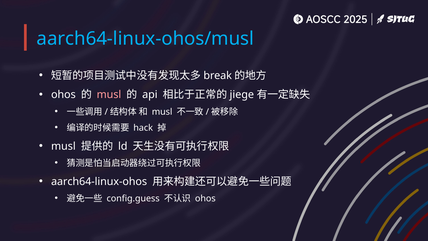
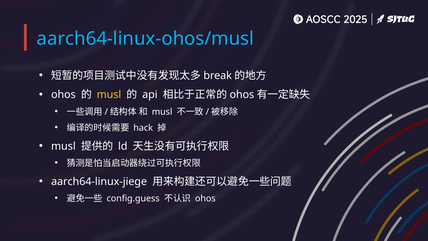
musl colour: pink -> yellow (109, 95)
jiege: jiege -> ohos (242, 95)
aarch64-linux-ohos: aarch64-linux-ohos -> aarch64-linux-jiege (99, 181)
